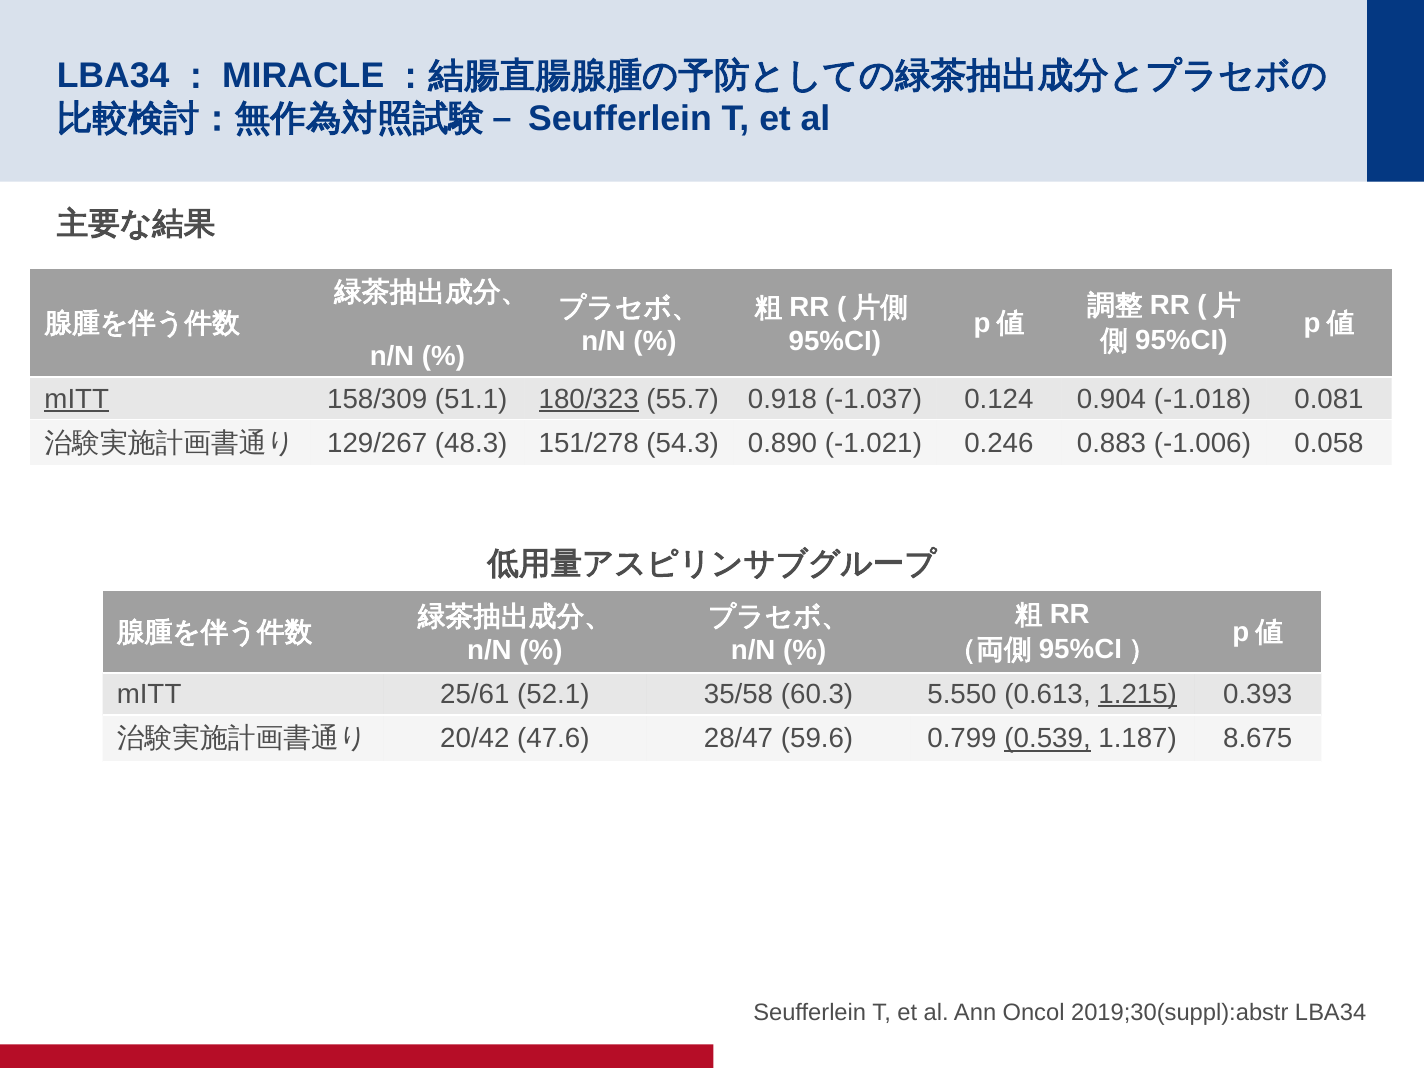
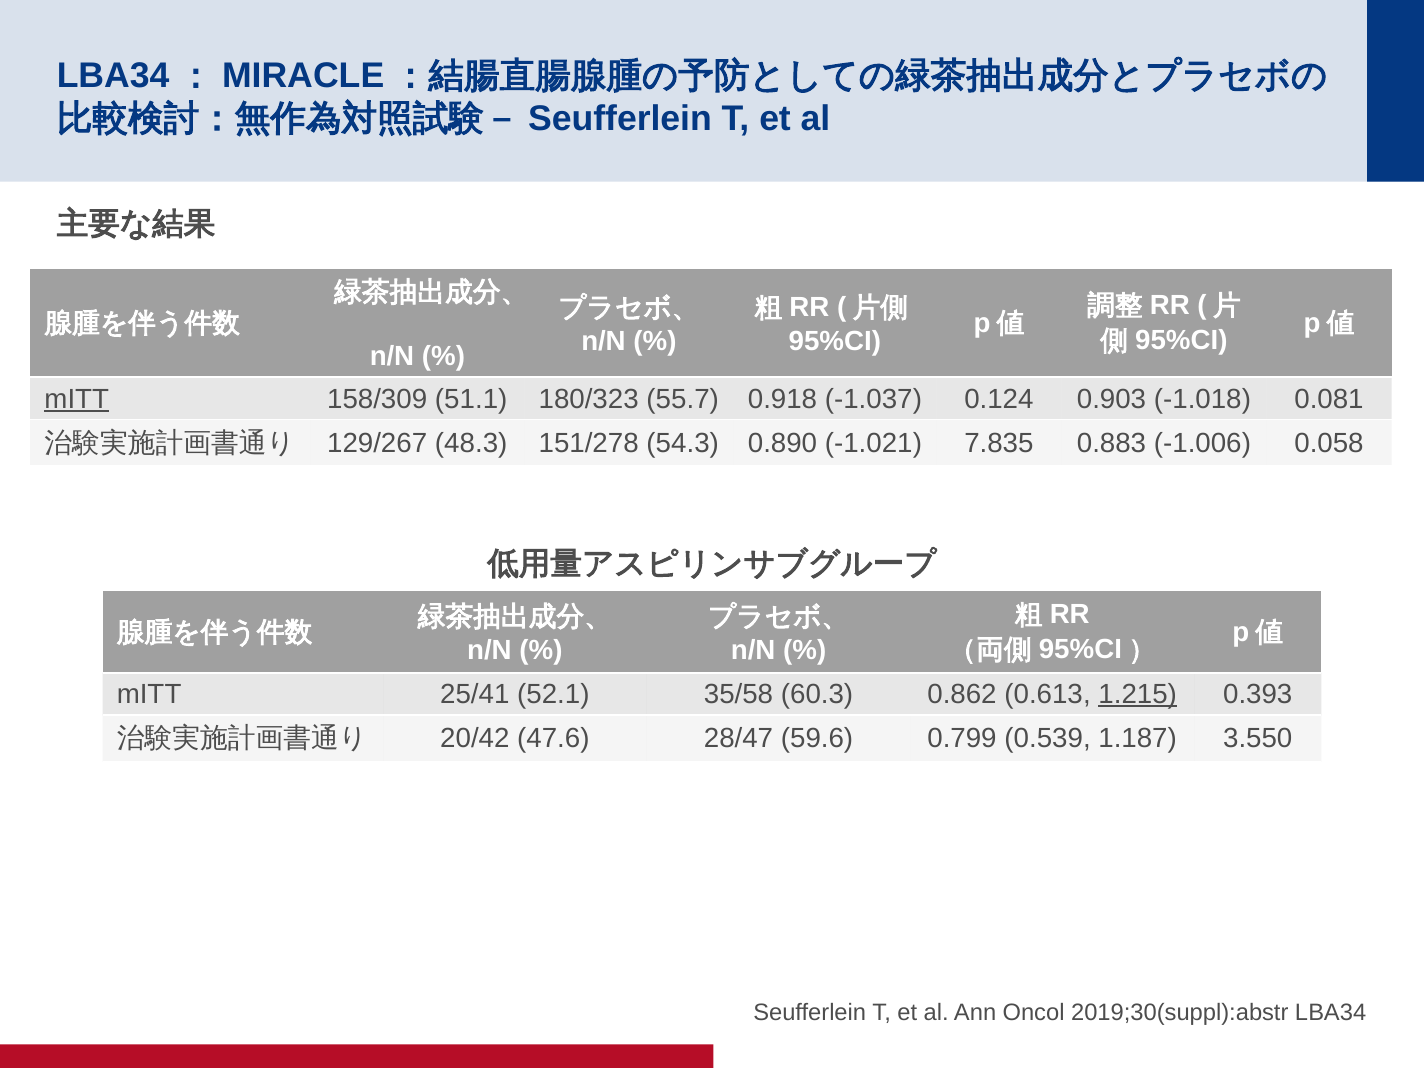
180/323 underline: present -> none (589, 399)
0.904: 0.904 -> 0.903 (1112, 399)
0.246: 0.246 -> 7.835 (999, 443)
25/61: 25/61 -> 25/41 (475, 694)
5.550: 5.550 -> 0.862 (962, 694)
0.539 underline: present -> none (1048, 739)
8.675: 8.675 -> 3.550 (1258, 739)
